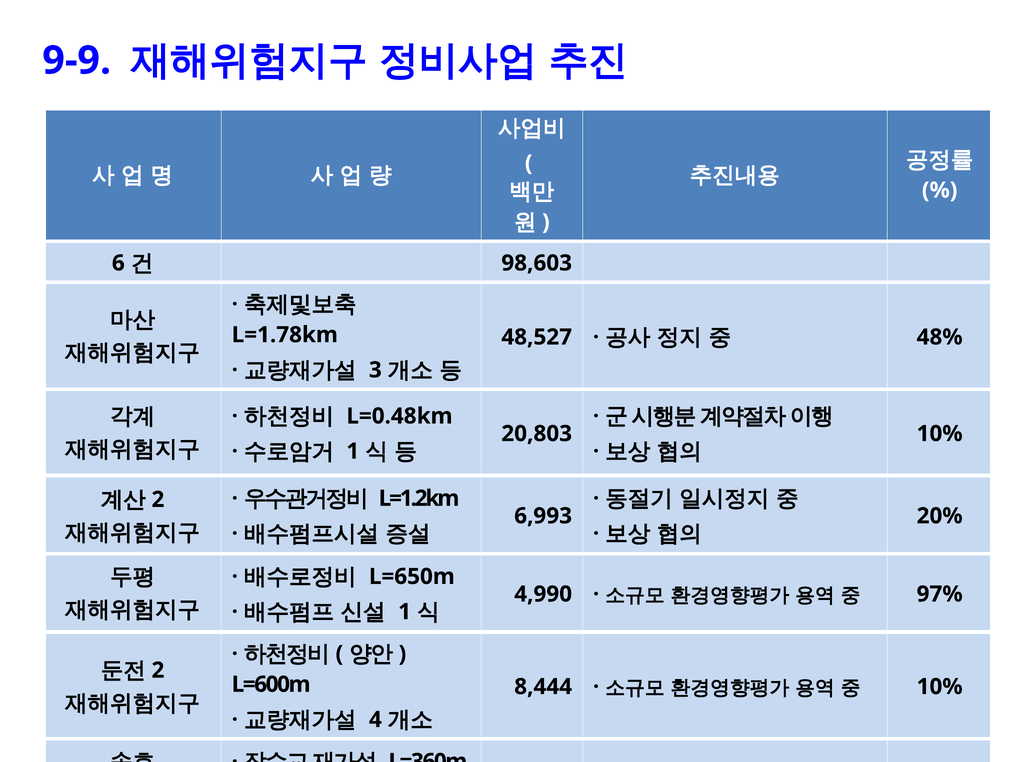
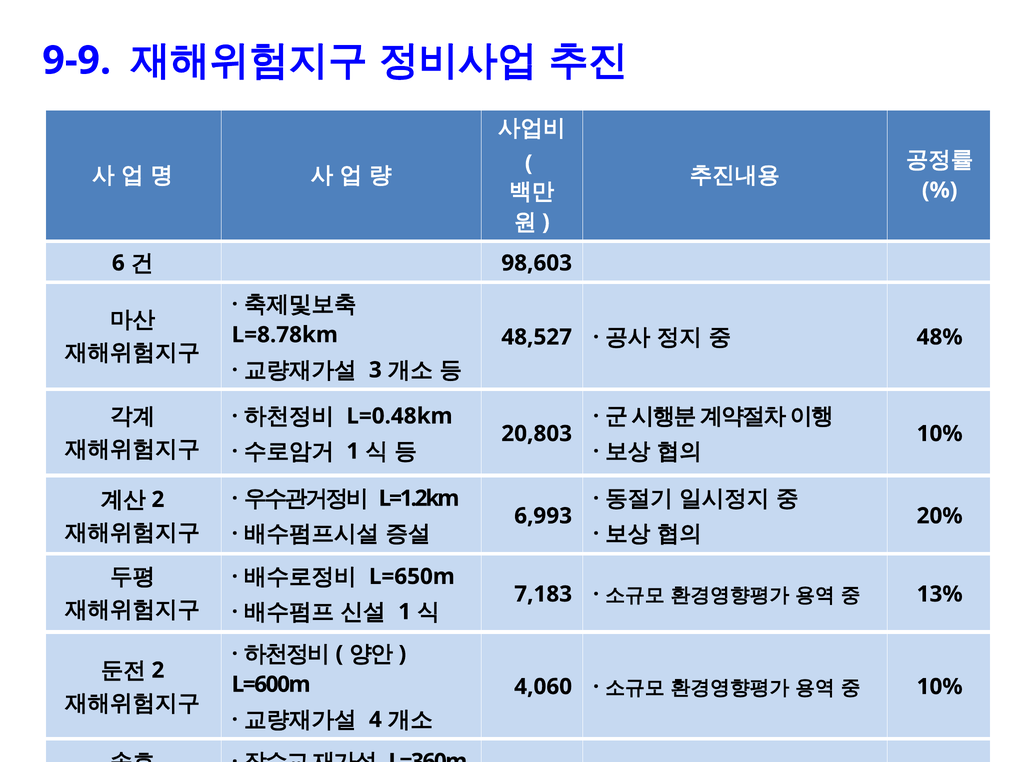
L=1.78km: L=1.78km -> L=8.78km (285, 335)
4,990: 4,990 -> 7,183 (543, 594)
97%: 97% -> 13% (940, 594)
8,444: 8,444 -> 4,060 (543, 687)
